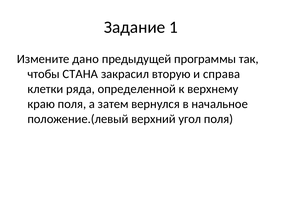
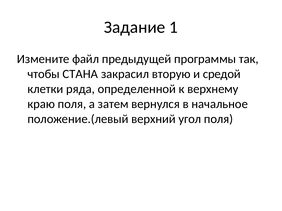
дано: дано -> файл (86, 59)
справа: справа -> средой (222, 74)
